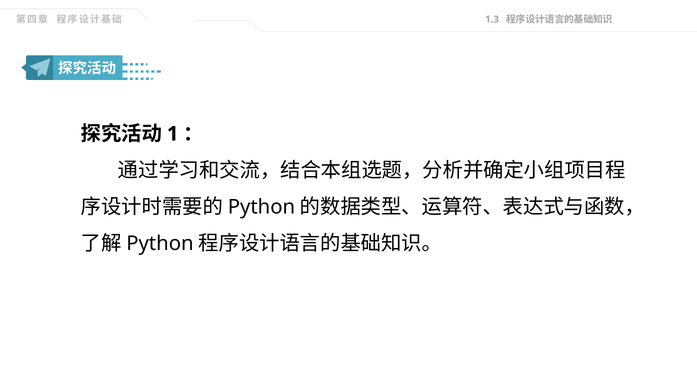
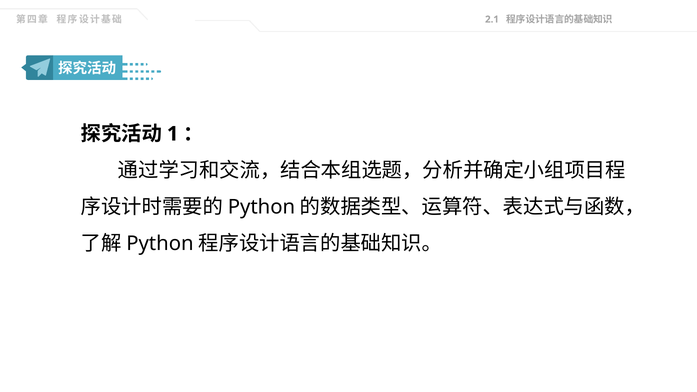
1.3: 1.3 -> 2.1 (492, 19)
